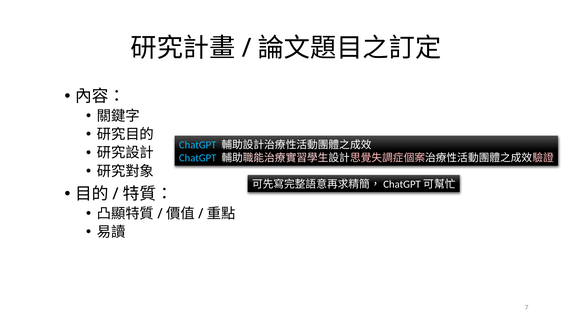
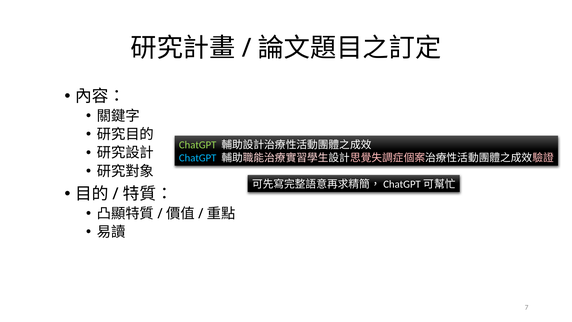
ChatGPT colour: light blue -> light green (198, 145)
